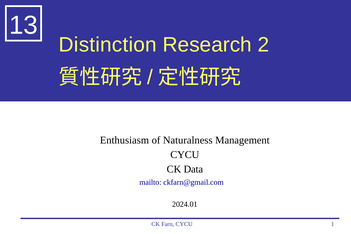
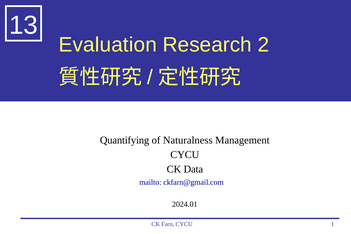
Distinction: Distinction -> Evaluation (108, 45)
Enthusiasm: Enthusiasm -> Quantifying (125, 140)
